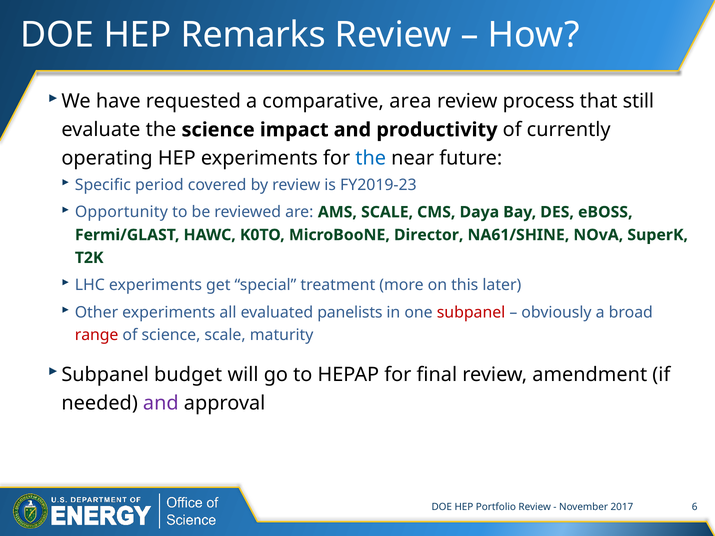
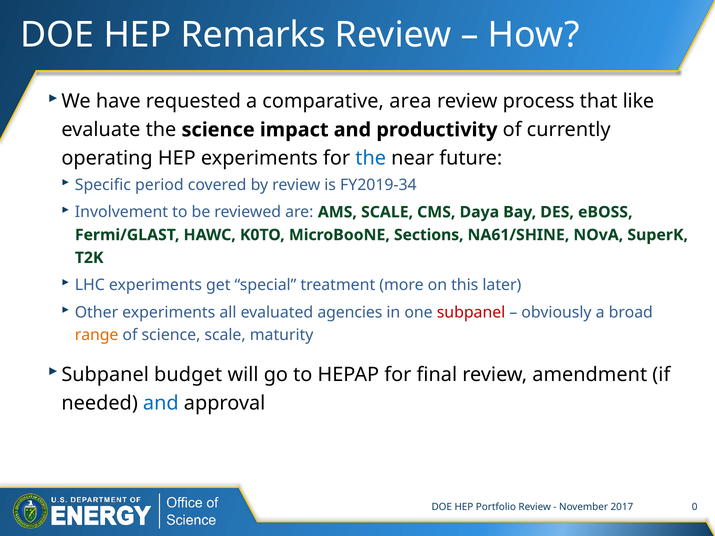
still: still -> like (638, 101)
FY2019-23: FY2019-23 -> FY2019-34 (378, 185)
Opportunity: Opportunity -> Involvement (121, 212)
Director: Director -> Sections (429, 235)
panelists: panelists -> agencies (350, 312)
range colour: red -> orange (97, 335)
and colour: purple -> blue (161, 403)
6: 6 -> 0 (695, 507)
